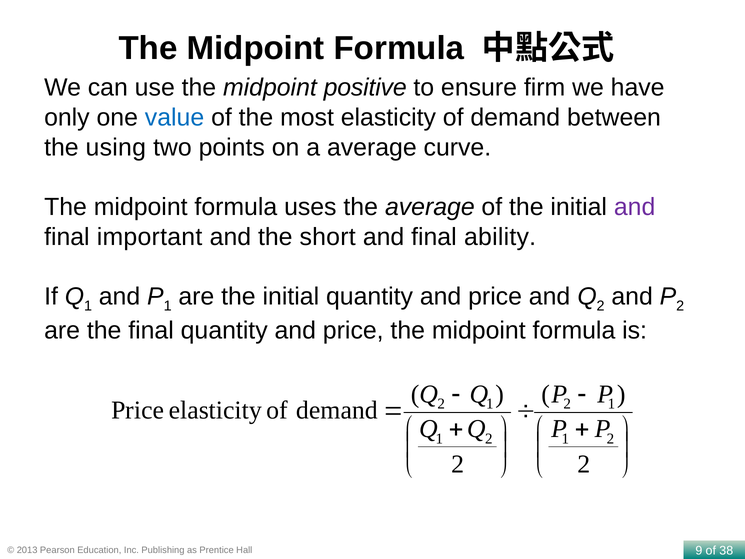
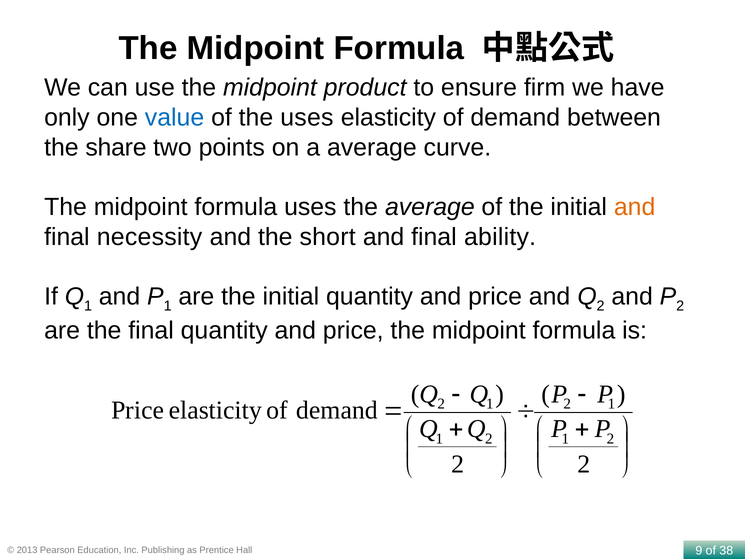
positive: positive -> product (365, 88)
the most: most -> uses (307, 118)
using: using -> share (116, 147)
and colour: purple -> orange (635, 207)
important: important -> necessity (150, 237)
